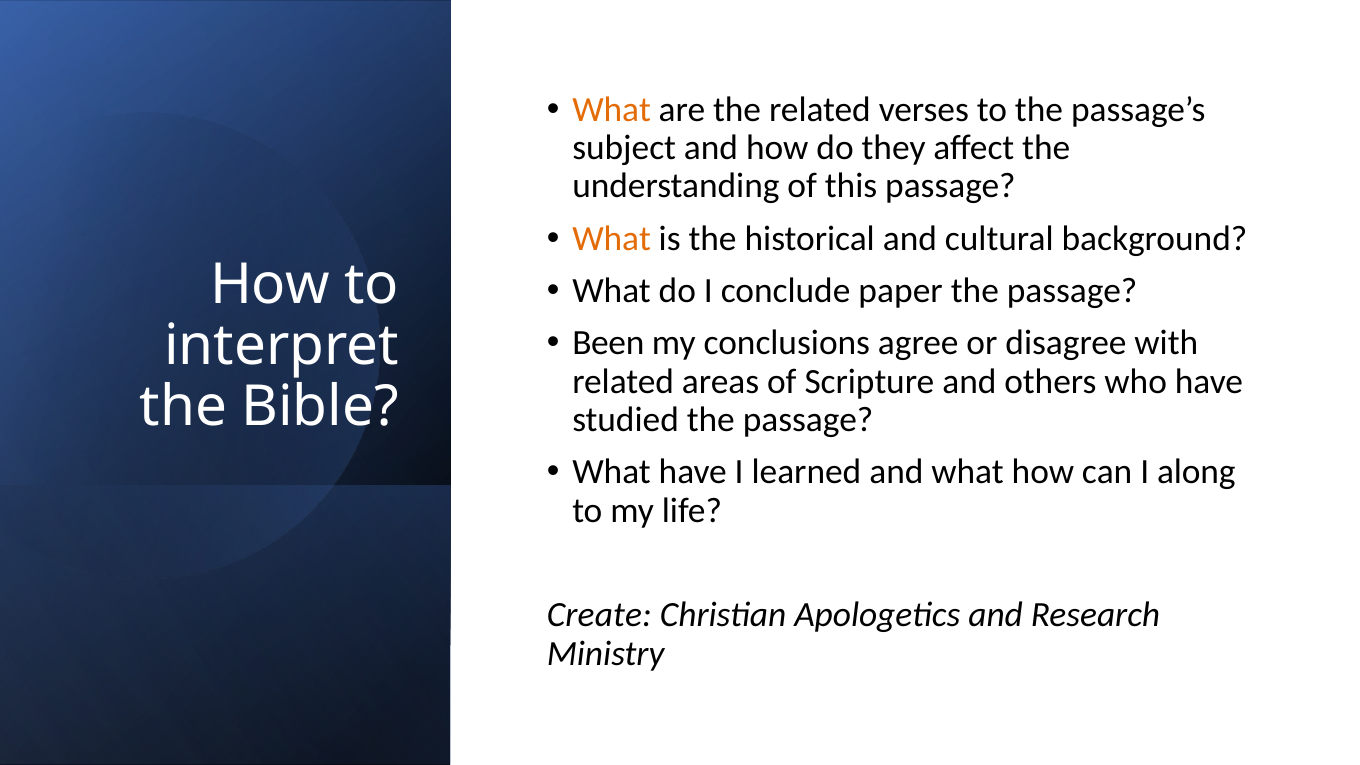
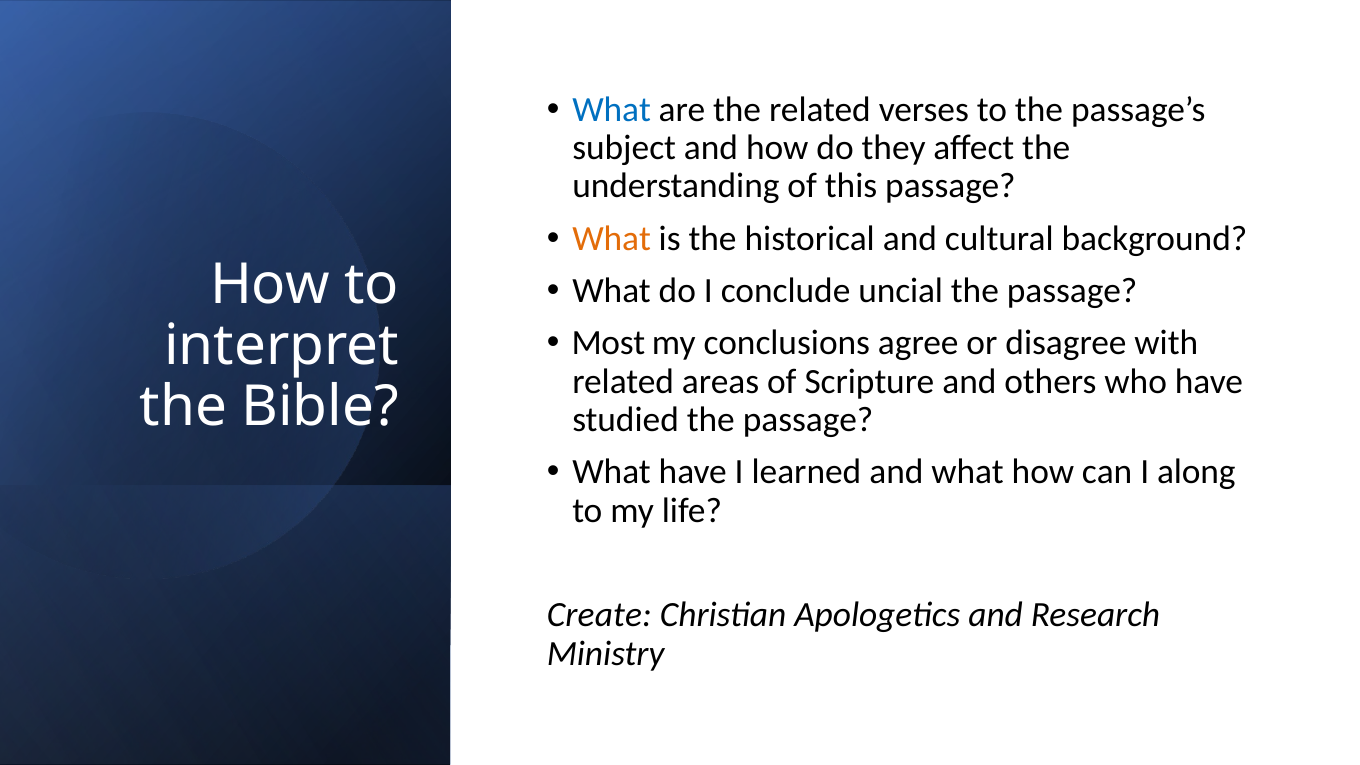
What colour: orange -> blue (612, 110)
paper: paper -> uncial (901, 291)
Been: Been -> Most (608, 343)
